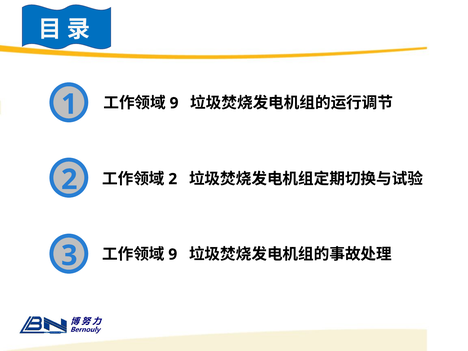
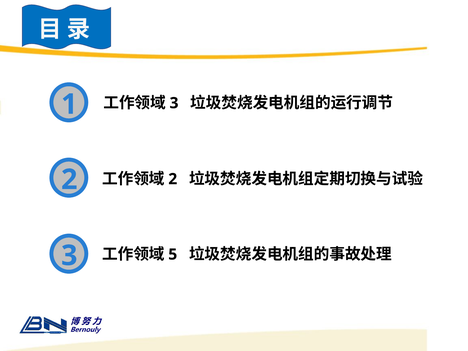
9: 9 -> 3 (174, 103)
9: 9 -> 5 (173, 254)
